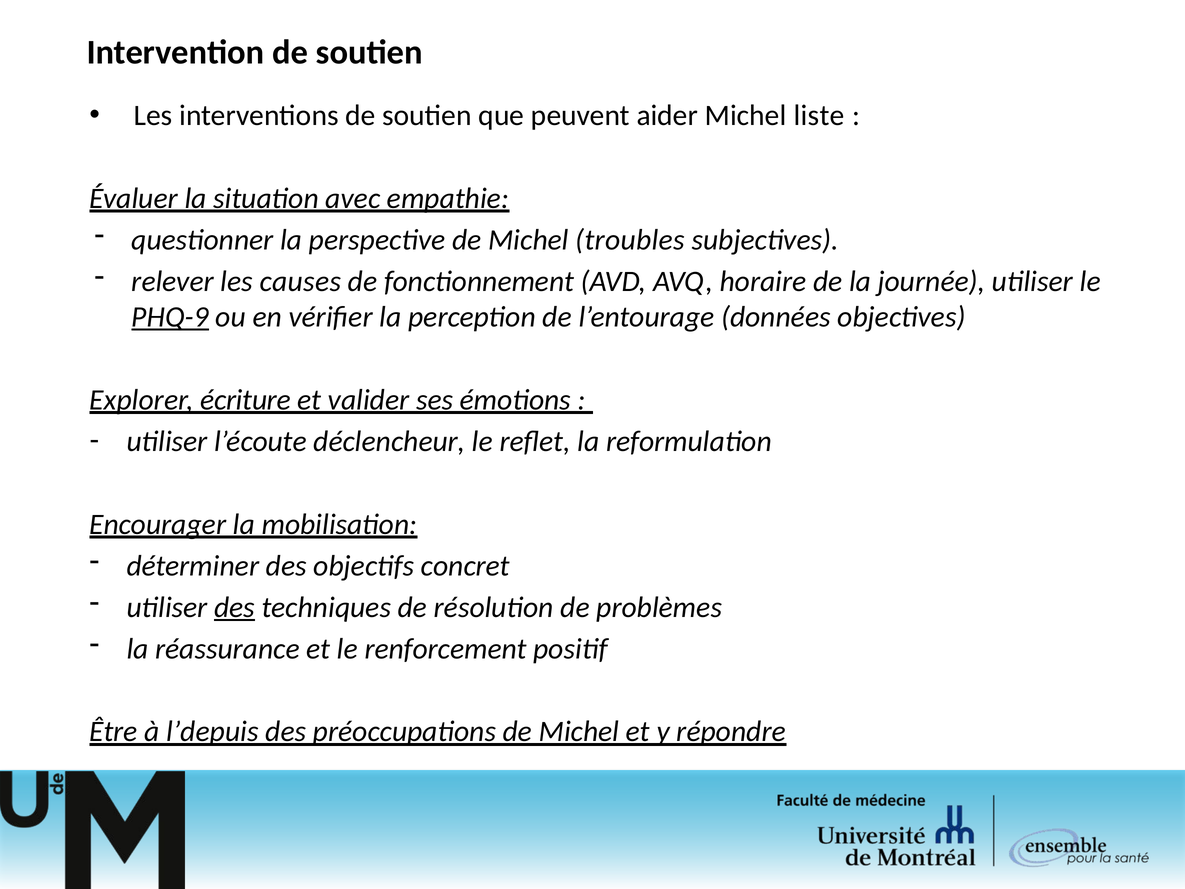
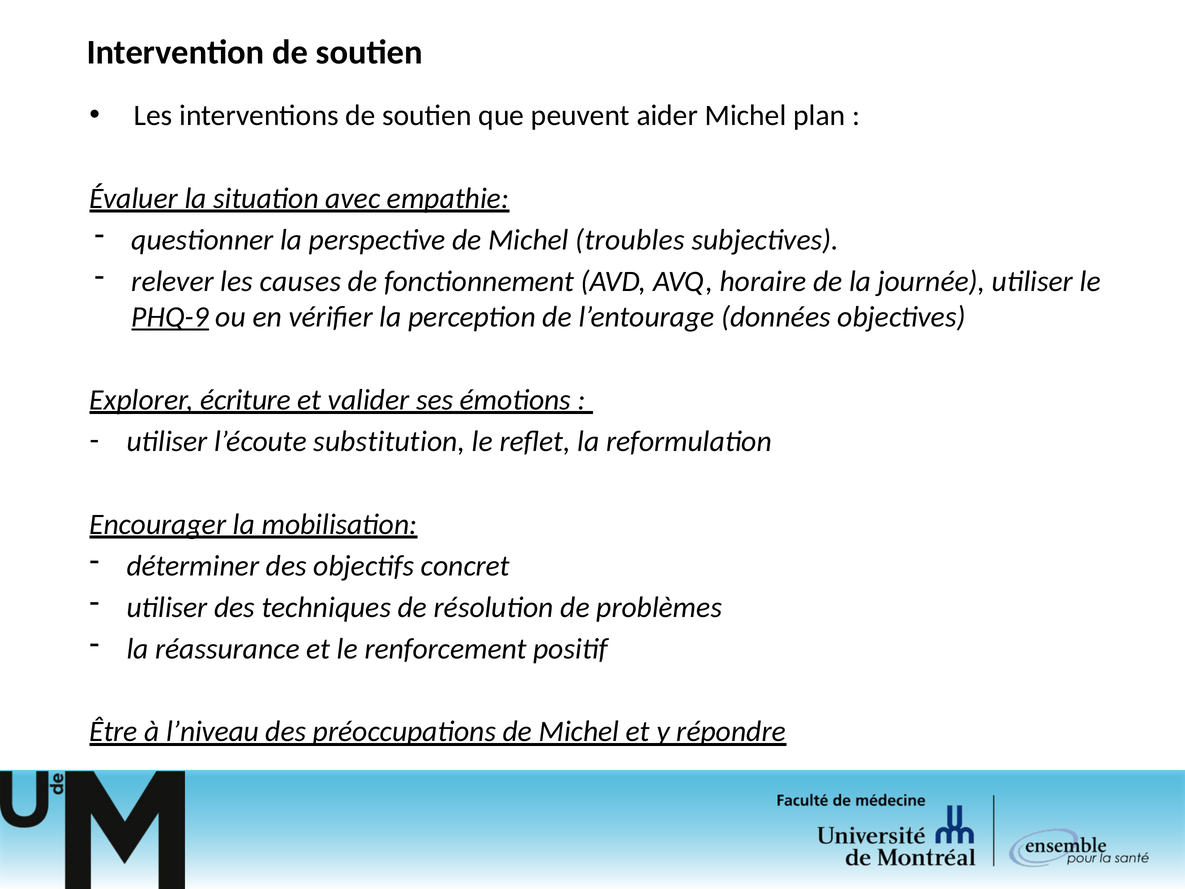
liste: liste -> plan (819, 115)
déclencheur: déclencheur -> substitution (389, 441)
des underline: present -> none (235, 607)
l’depuis: l’depuis -> l’niveau (213, 732)
